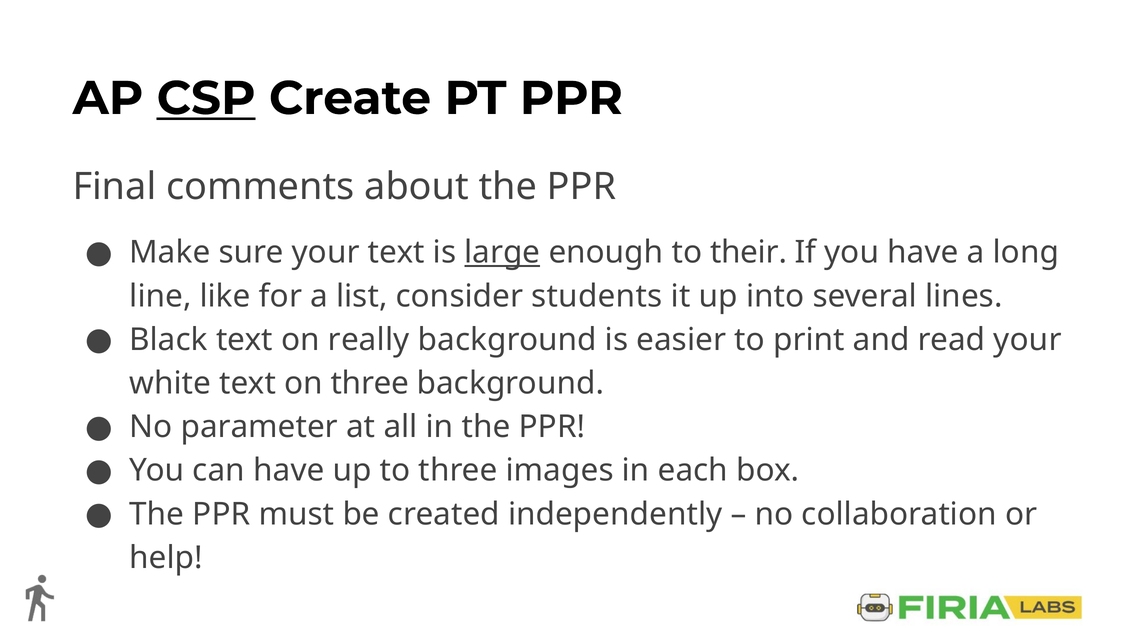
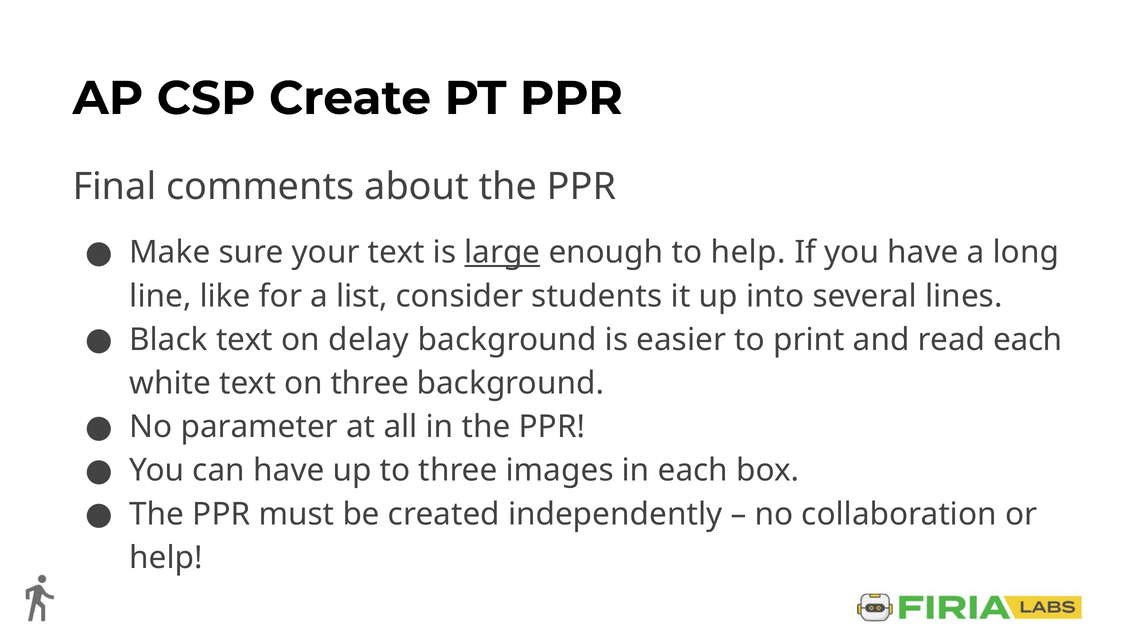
CSP underline: present -> none (206, 98)
to their: their -> help (748, 253)
really: really -> delay (369, 340)
read your: your -> each (1028, 340)
